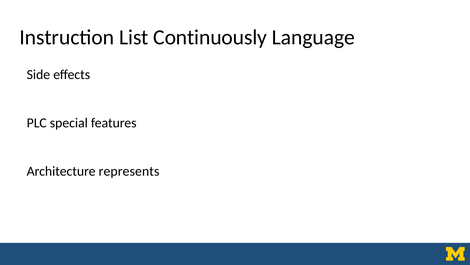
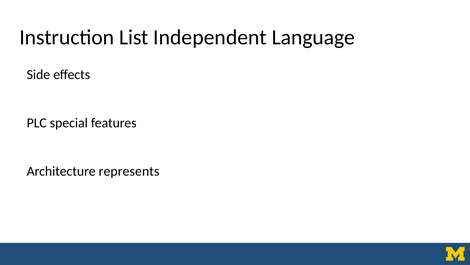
Continuously: Continuously -> Independent (210, 37)
